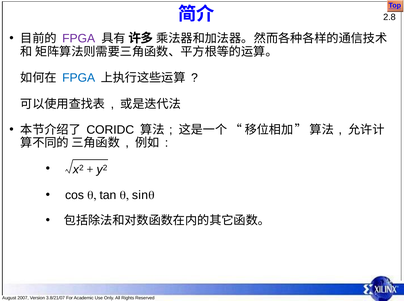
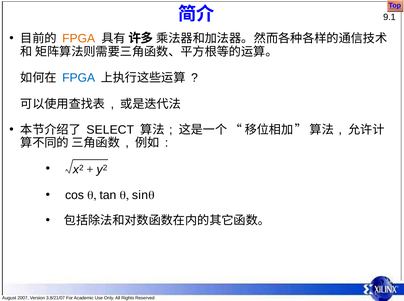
2.8: 2.8 -> 9.1 (389, 17)
FPGA colour: purple -> orange (79, 39)
CORIDC: CORIDC -> SELECT (110, 130)
